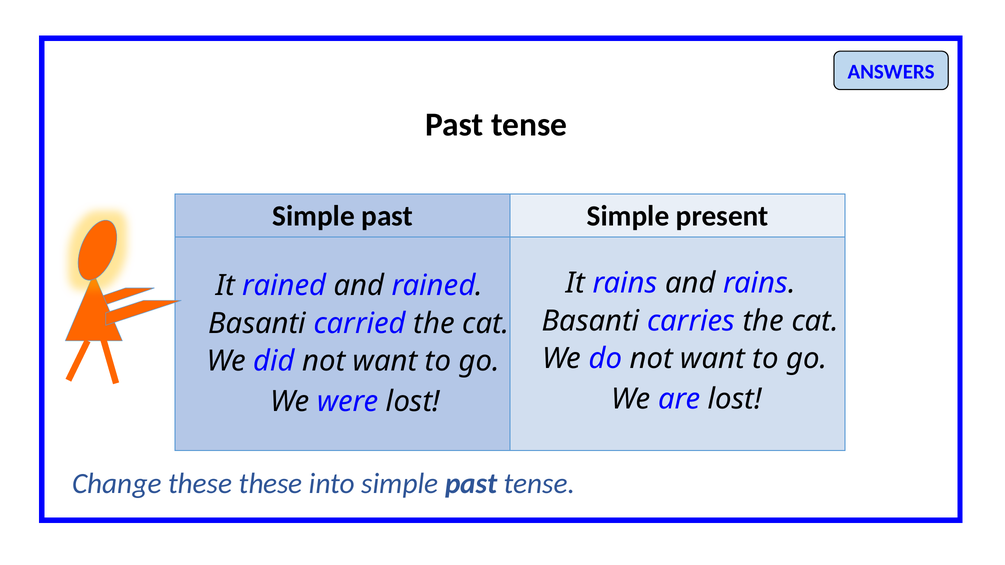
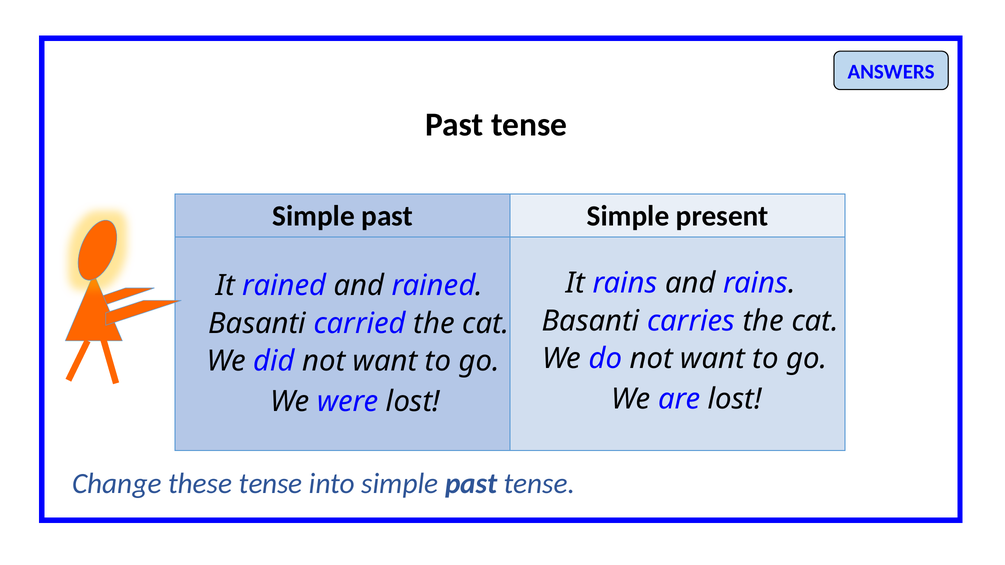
these these: these -> tense (271, 484)
